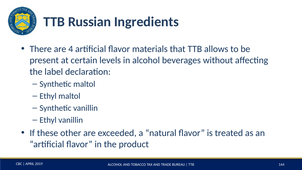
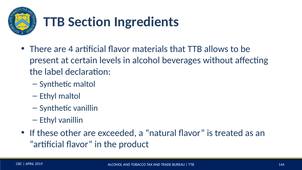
Russian: Russian -> Section (89, 22)
